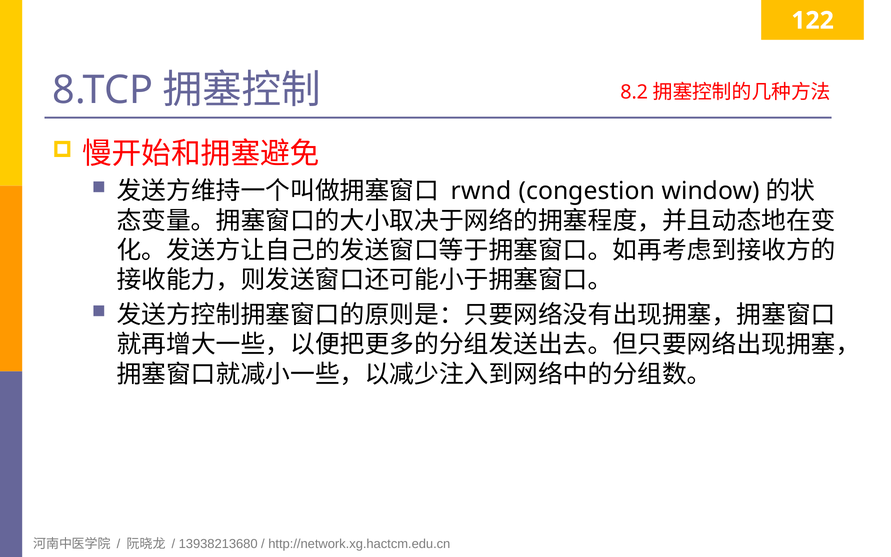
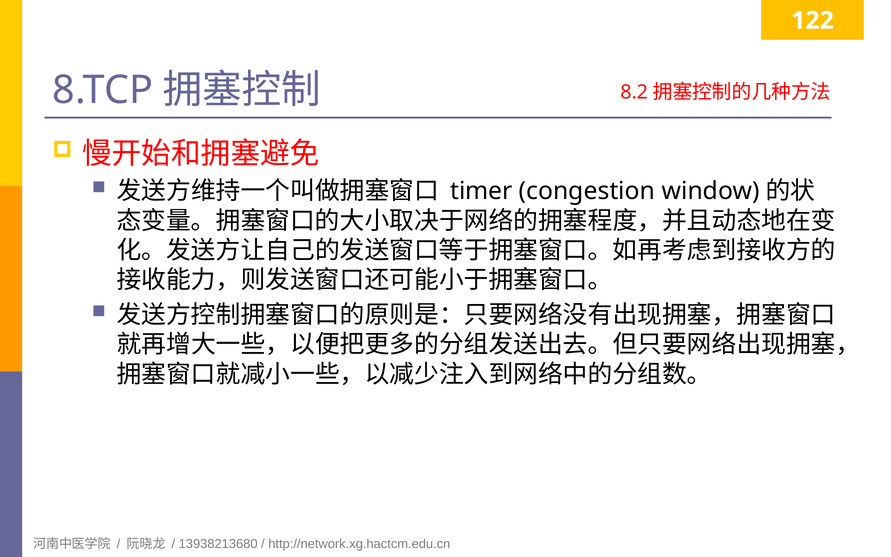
rwnd: rwnd -> timer (481, 191)
